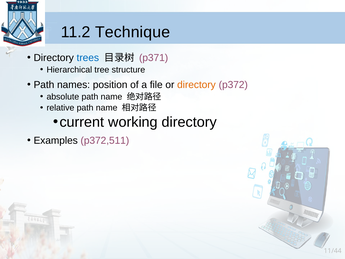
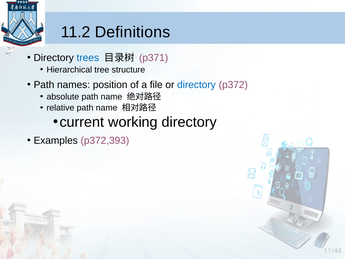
Technique: Technique -> Definitions (133, 32)
directory colour: orange -> blue (196, 85)
p372,511: p372,511 -> p372,393 (105, 140)
